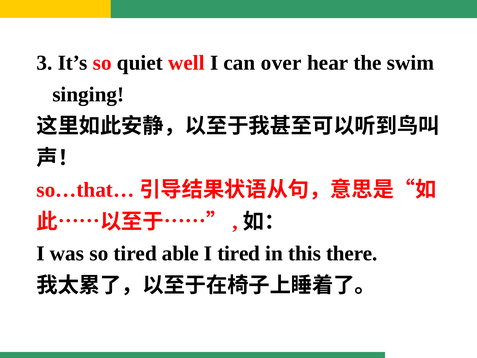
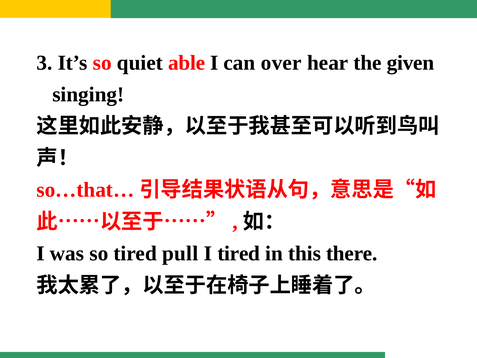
well: well -> able (187, 63)
swim: swim -> given (411, 63)
able: able -> pull (180, 253)
